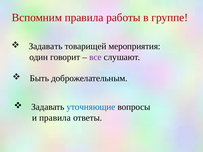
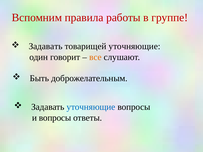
товарищей мероприятия: мероприятия -> уточняющие (135, 46)
все colour: purple -> orange (95, 57)
и правила: правила -> вопросы (55, 118)
